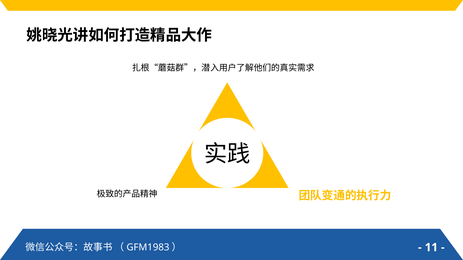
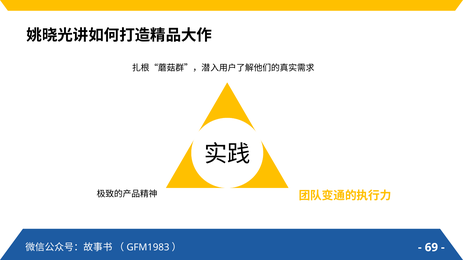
11: 11 -> 69 (431, 248)
